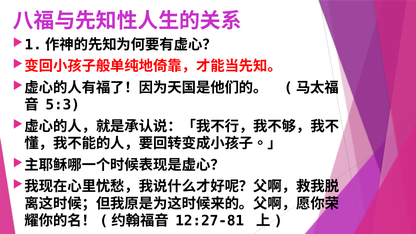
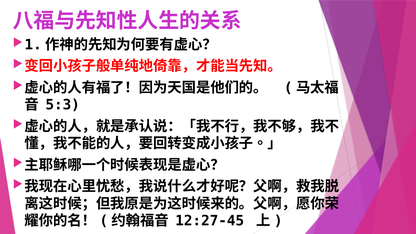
12:27-81: 12:27-81 -> 12:27-45 (210, 221)
